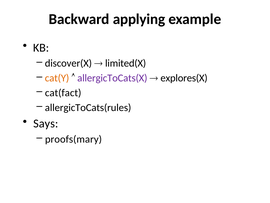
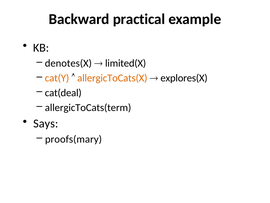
applying: applying -> practical (139, 19)
discover(X: discover(X -> denotes(X (68, 63)
allergicToCats(X colour: purple -> orange (112, 78)
cat(fact: cat(fact -> cat(deal (63, 93)
allergicToCats(rules: allergicToCats(rules -> allergicToCats(term (88, 107)
